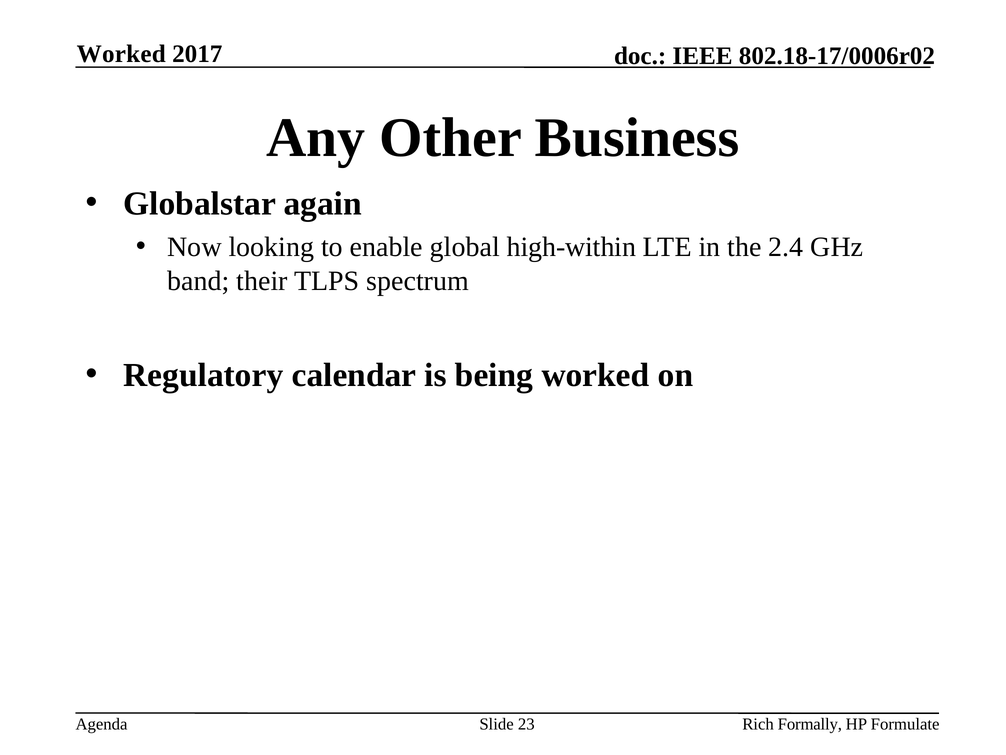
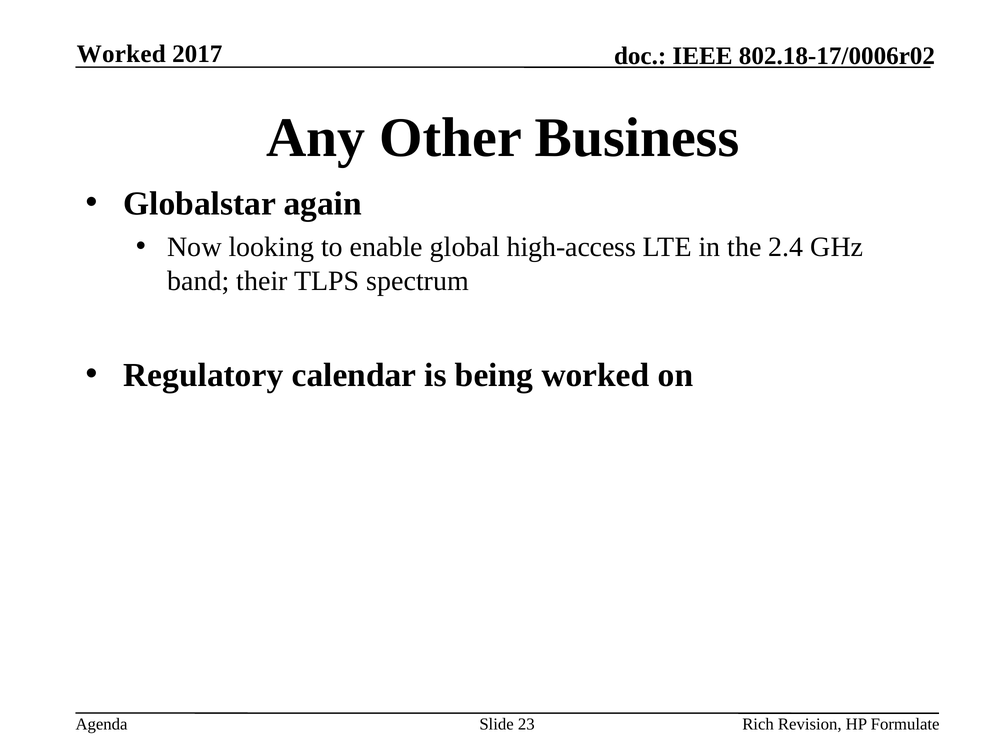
high-within: high-within -> high-access (571, 247)
Formally: Formally -> Revision (810, 724)
